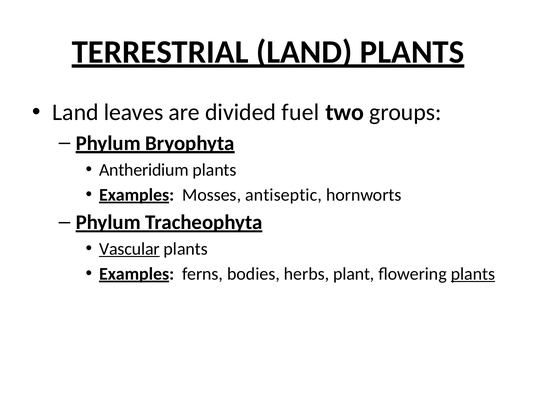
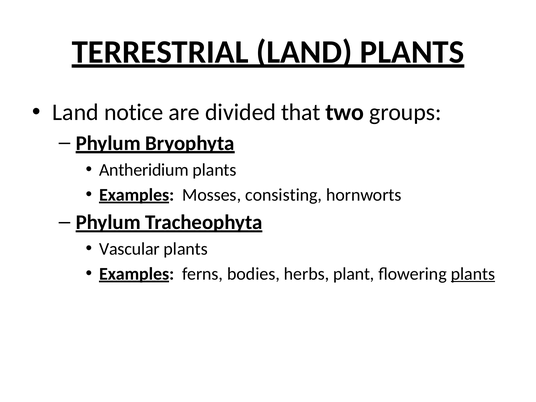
leaves: leaves -> notice (134, 112)
fuel: fuel -> that (301, 112)
antiseptic: antiseptic -> consisting (284, 195)
Vascular underline: present -> none (129, 249)
